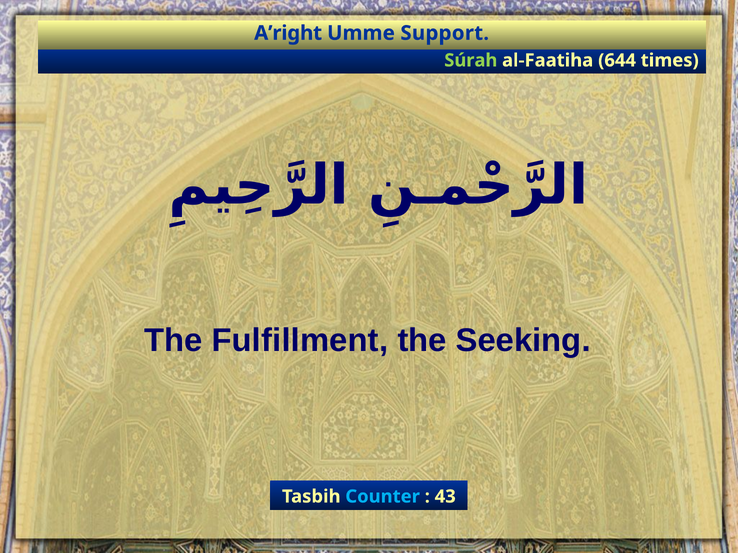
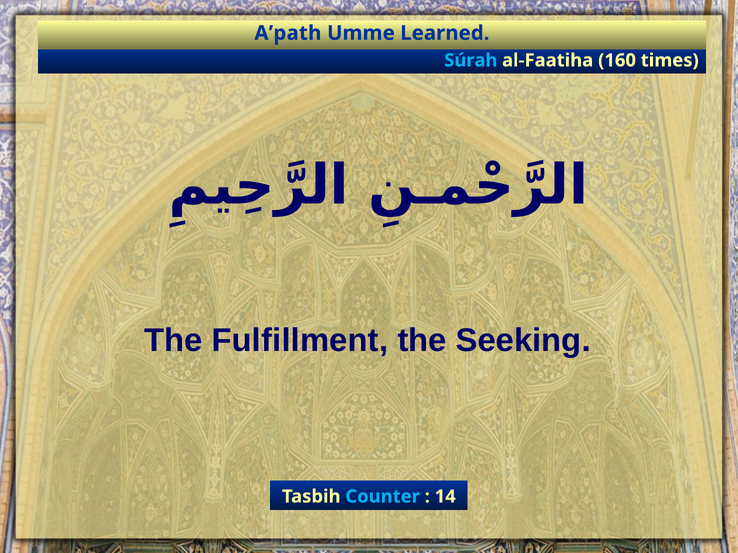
A’right: A’right -> A’path (288, 33)
Support: Support -> Learned (445, 33)
Súrah colour: light green -> light blue (471, 60)
644: 644 -> 160 (617, 60)
43: 43 -> 14 (445, 497)
